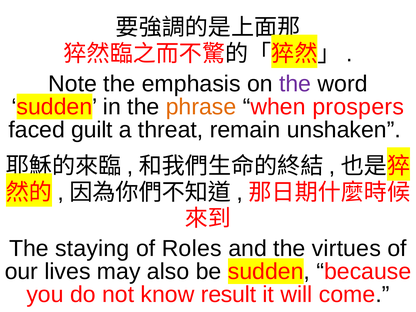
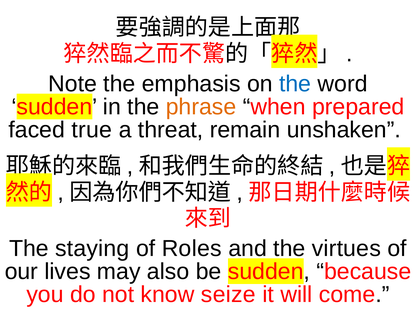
the colour: purple -> blue (295, 84)
prospers: prospers -> prepared (358, 107)
guilt: guilt -> true (92, 130)
result: result -> seize (228, 295)
